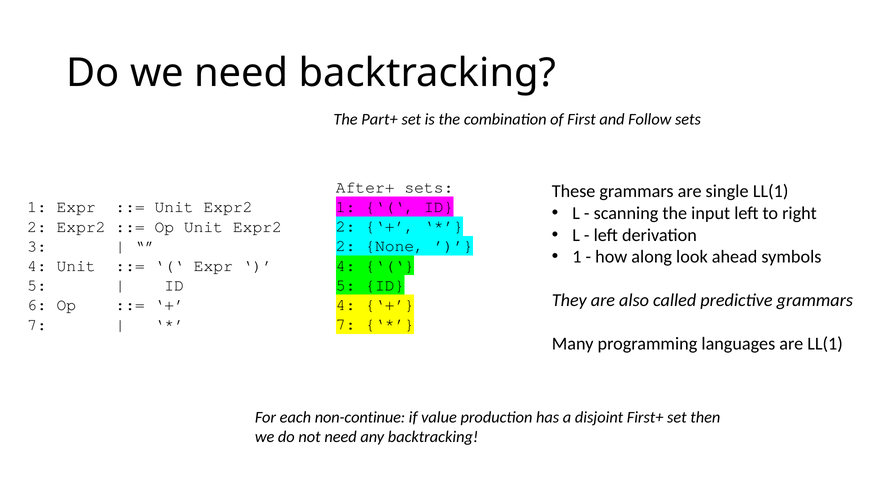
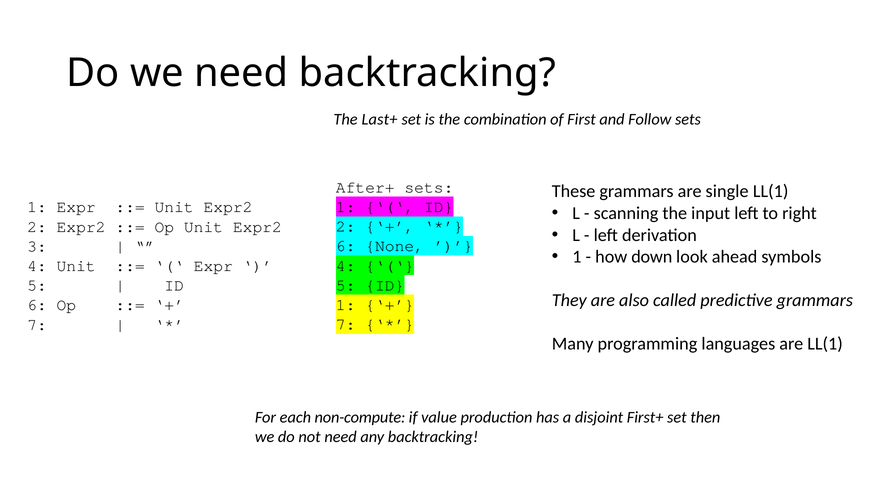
Part+: Part+ -> Last+ (379, 119)
2: 2 -> 6 (346, 246)
along: along -> down (652, 257)
4: 4 -> 1 (346, 305)
non-continue: non-continue -> non-compute (360, 417)
